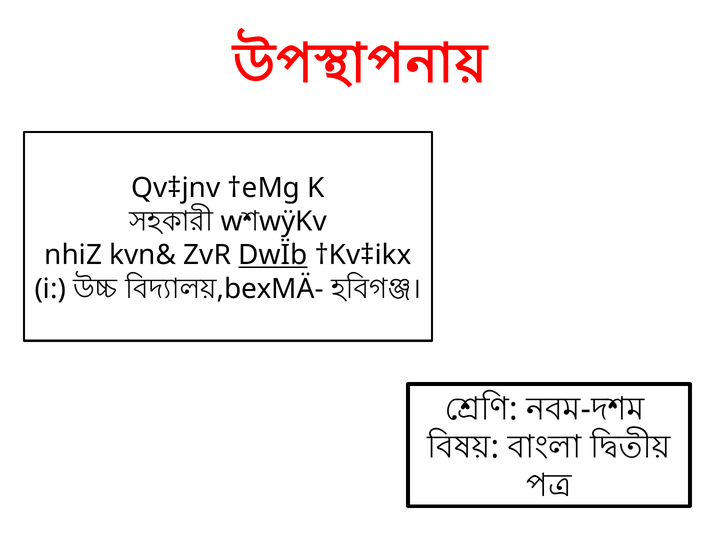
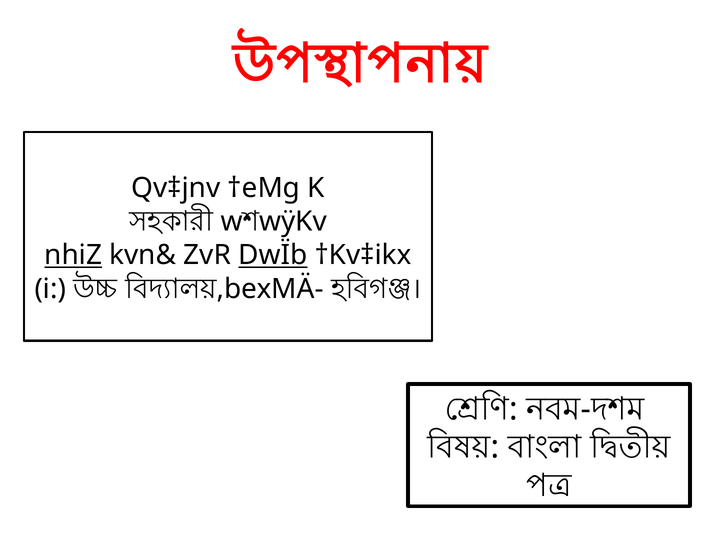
nhiZ underline: none -> present (73, 255)
